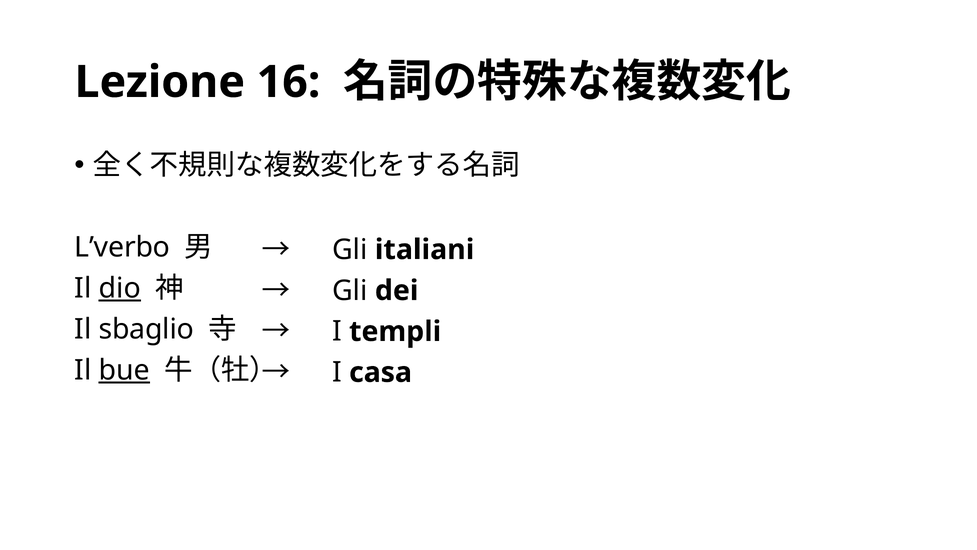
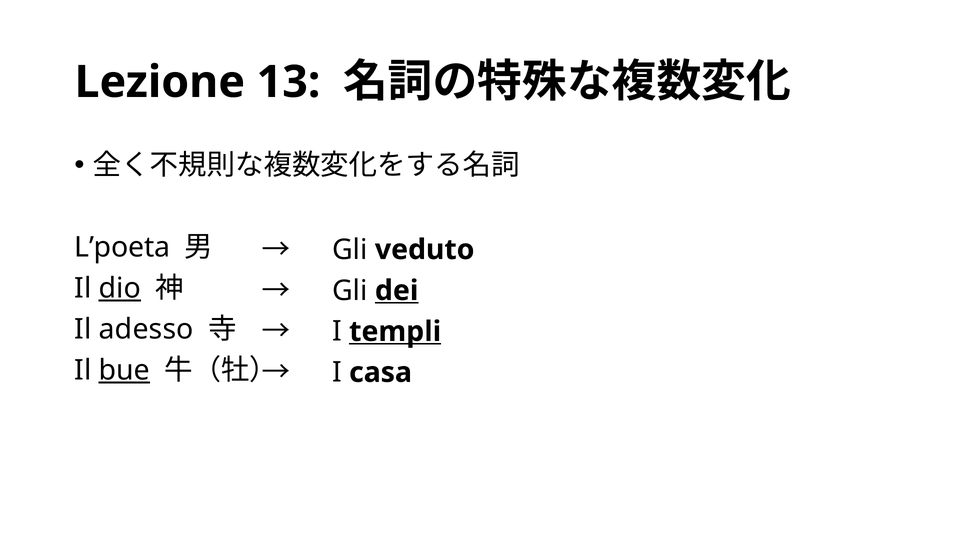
16: 16 -> 13 (289, 82)
italiani: italiani -> veduto (425, 249)
L’verbo: L’verbo -> L’poeta (122, 247)
dei underline: none -> present (397, 290)
templi underline: none -> present (395, 331)
sbaglio: sbaglio -> adesso (146, 329)
